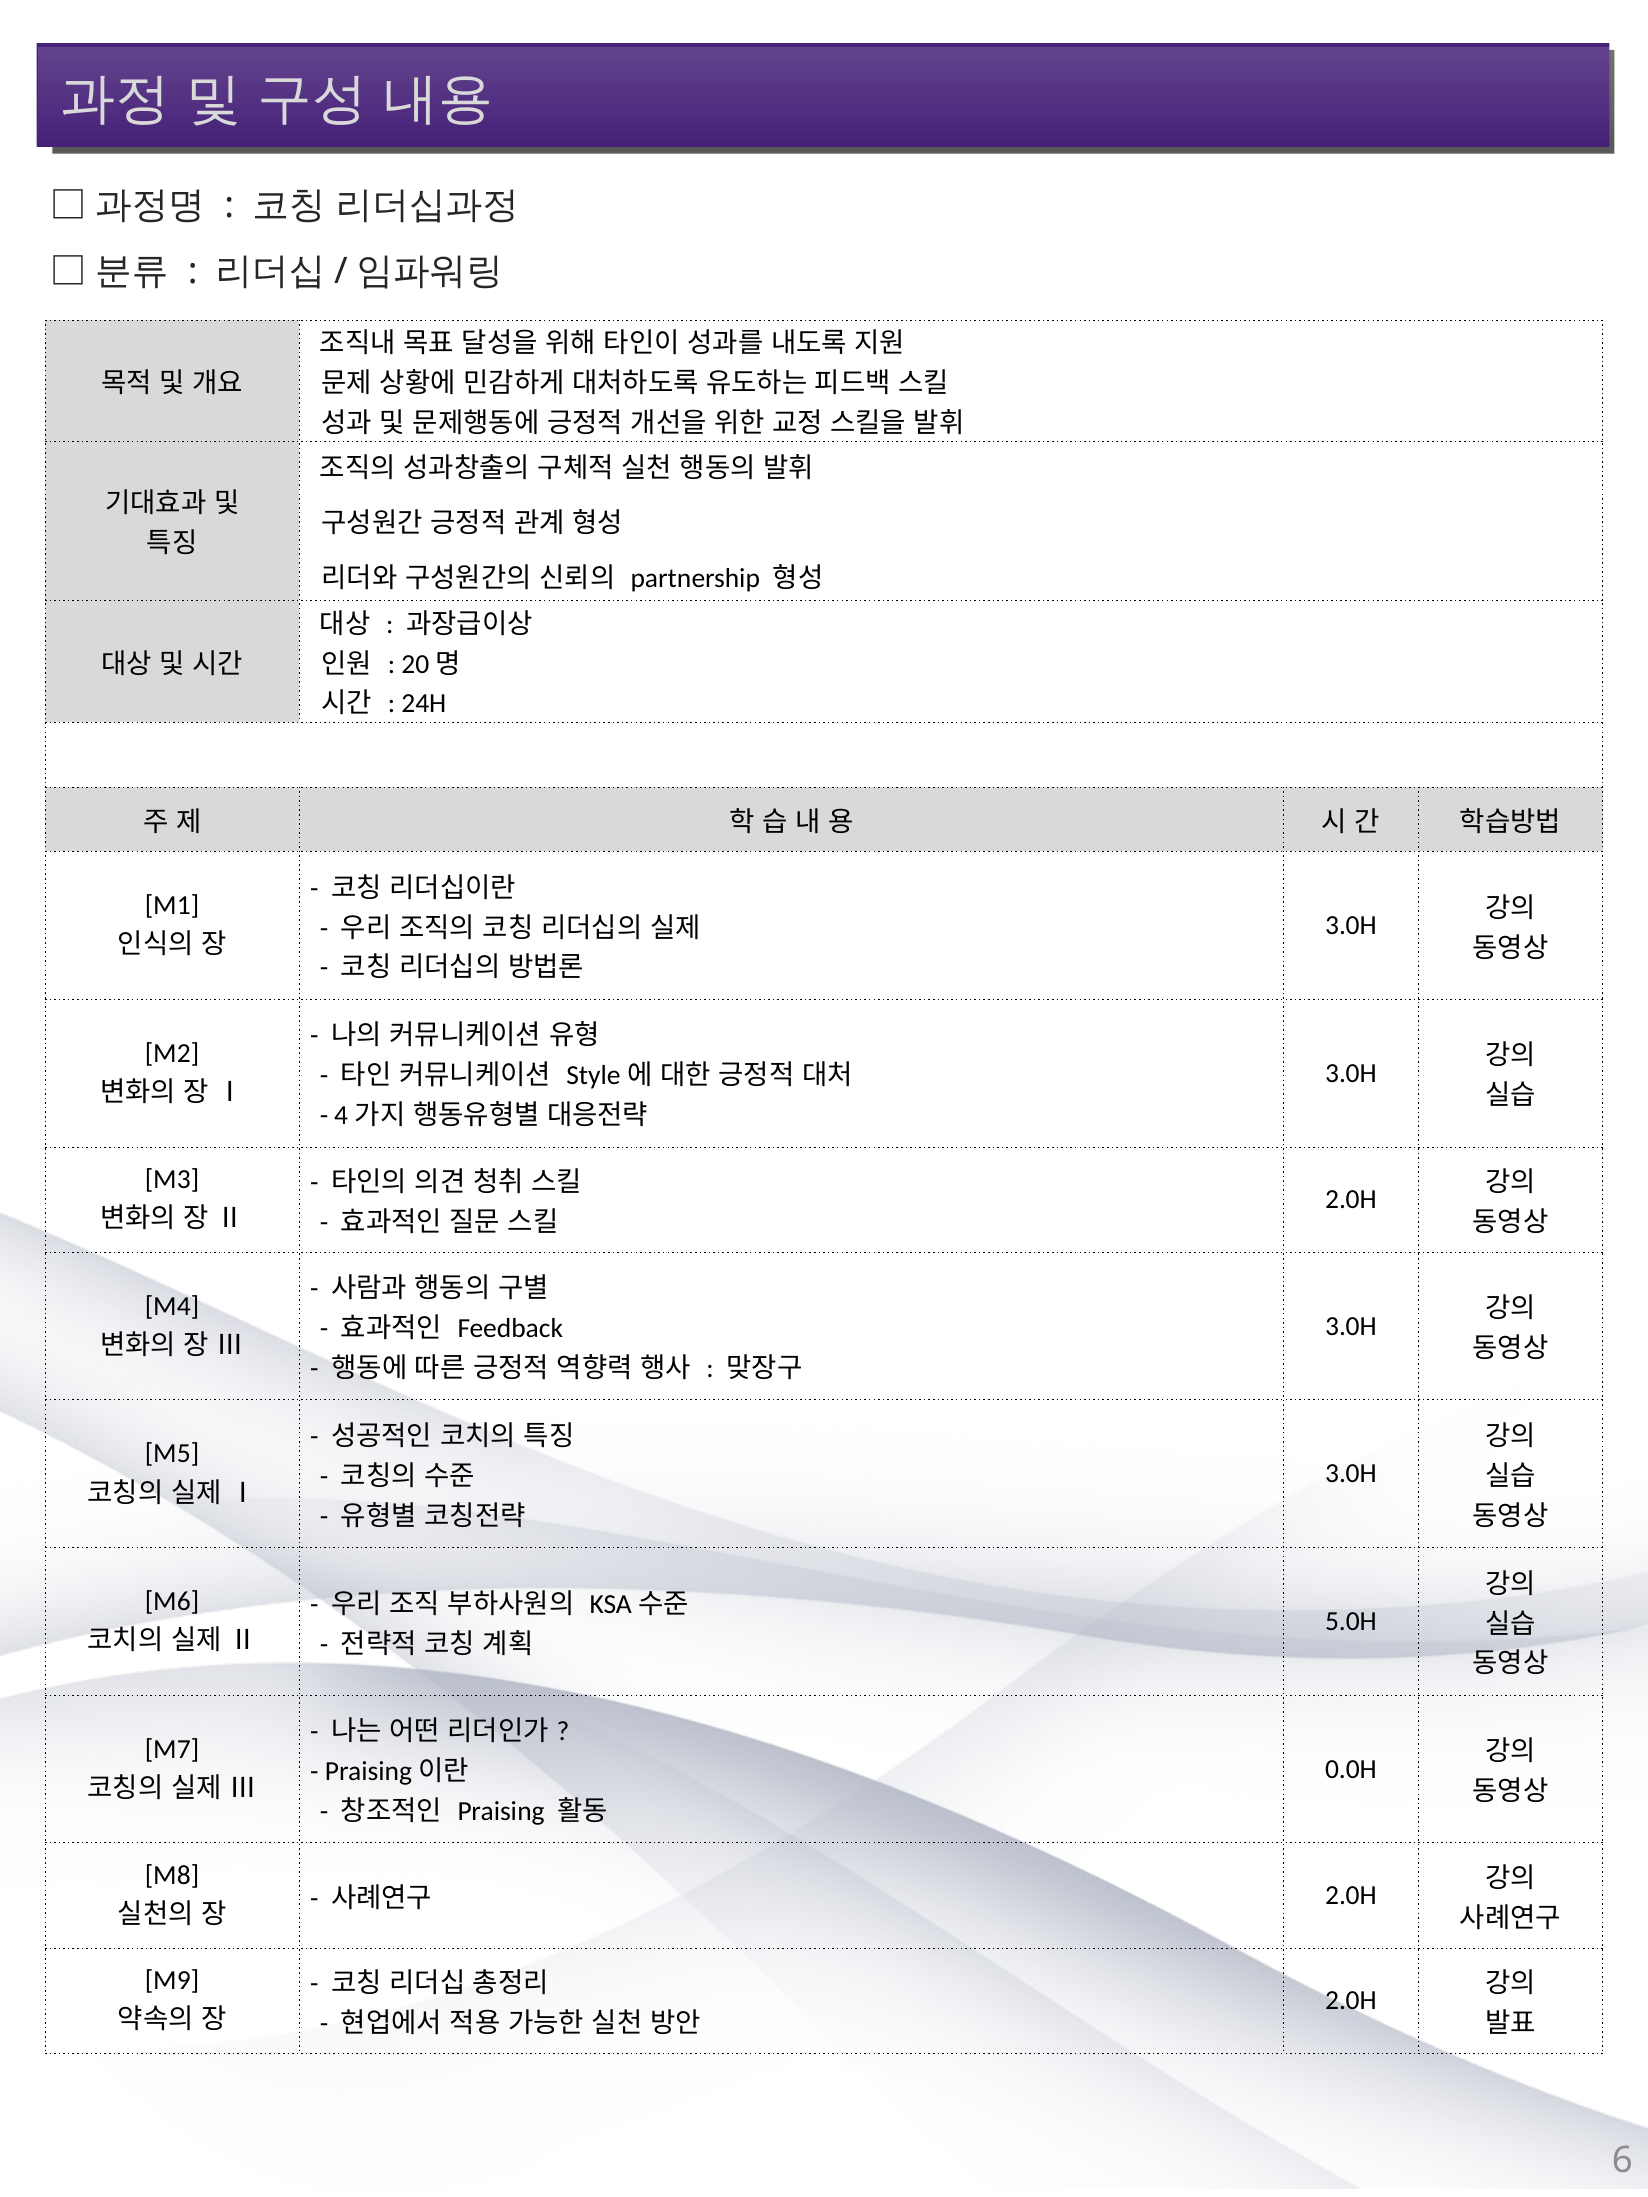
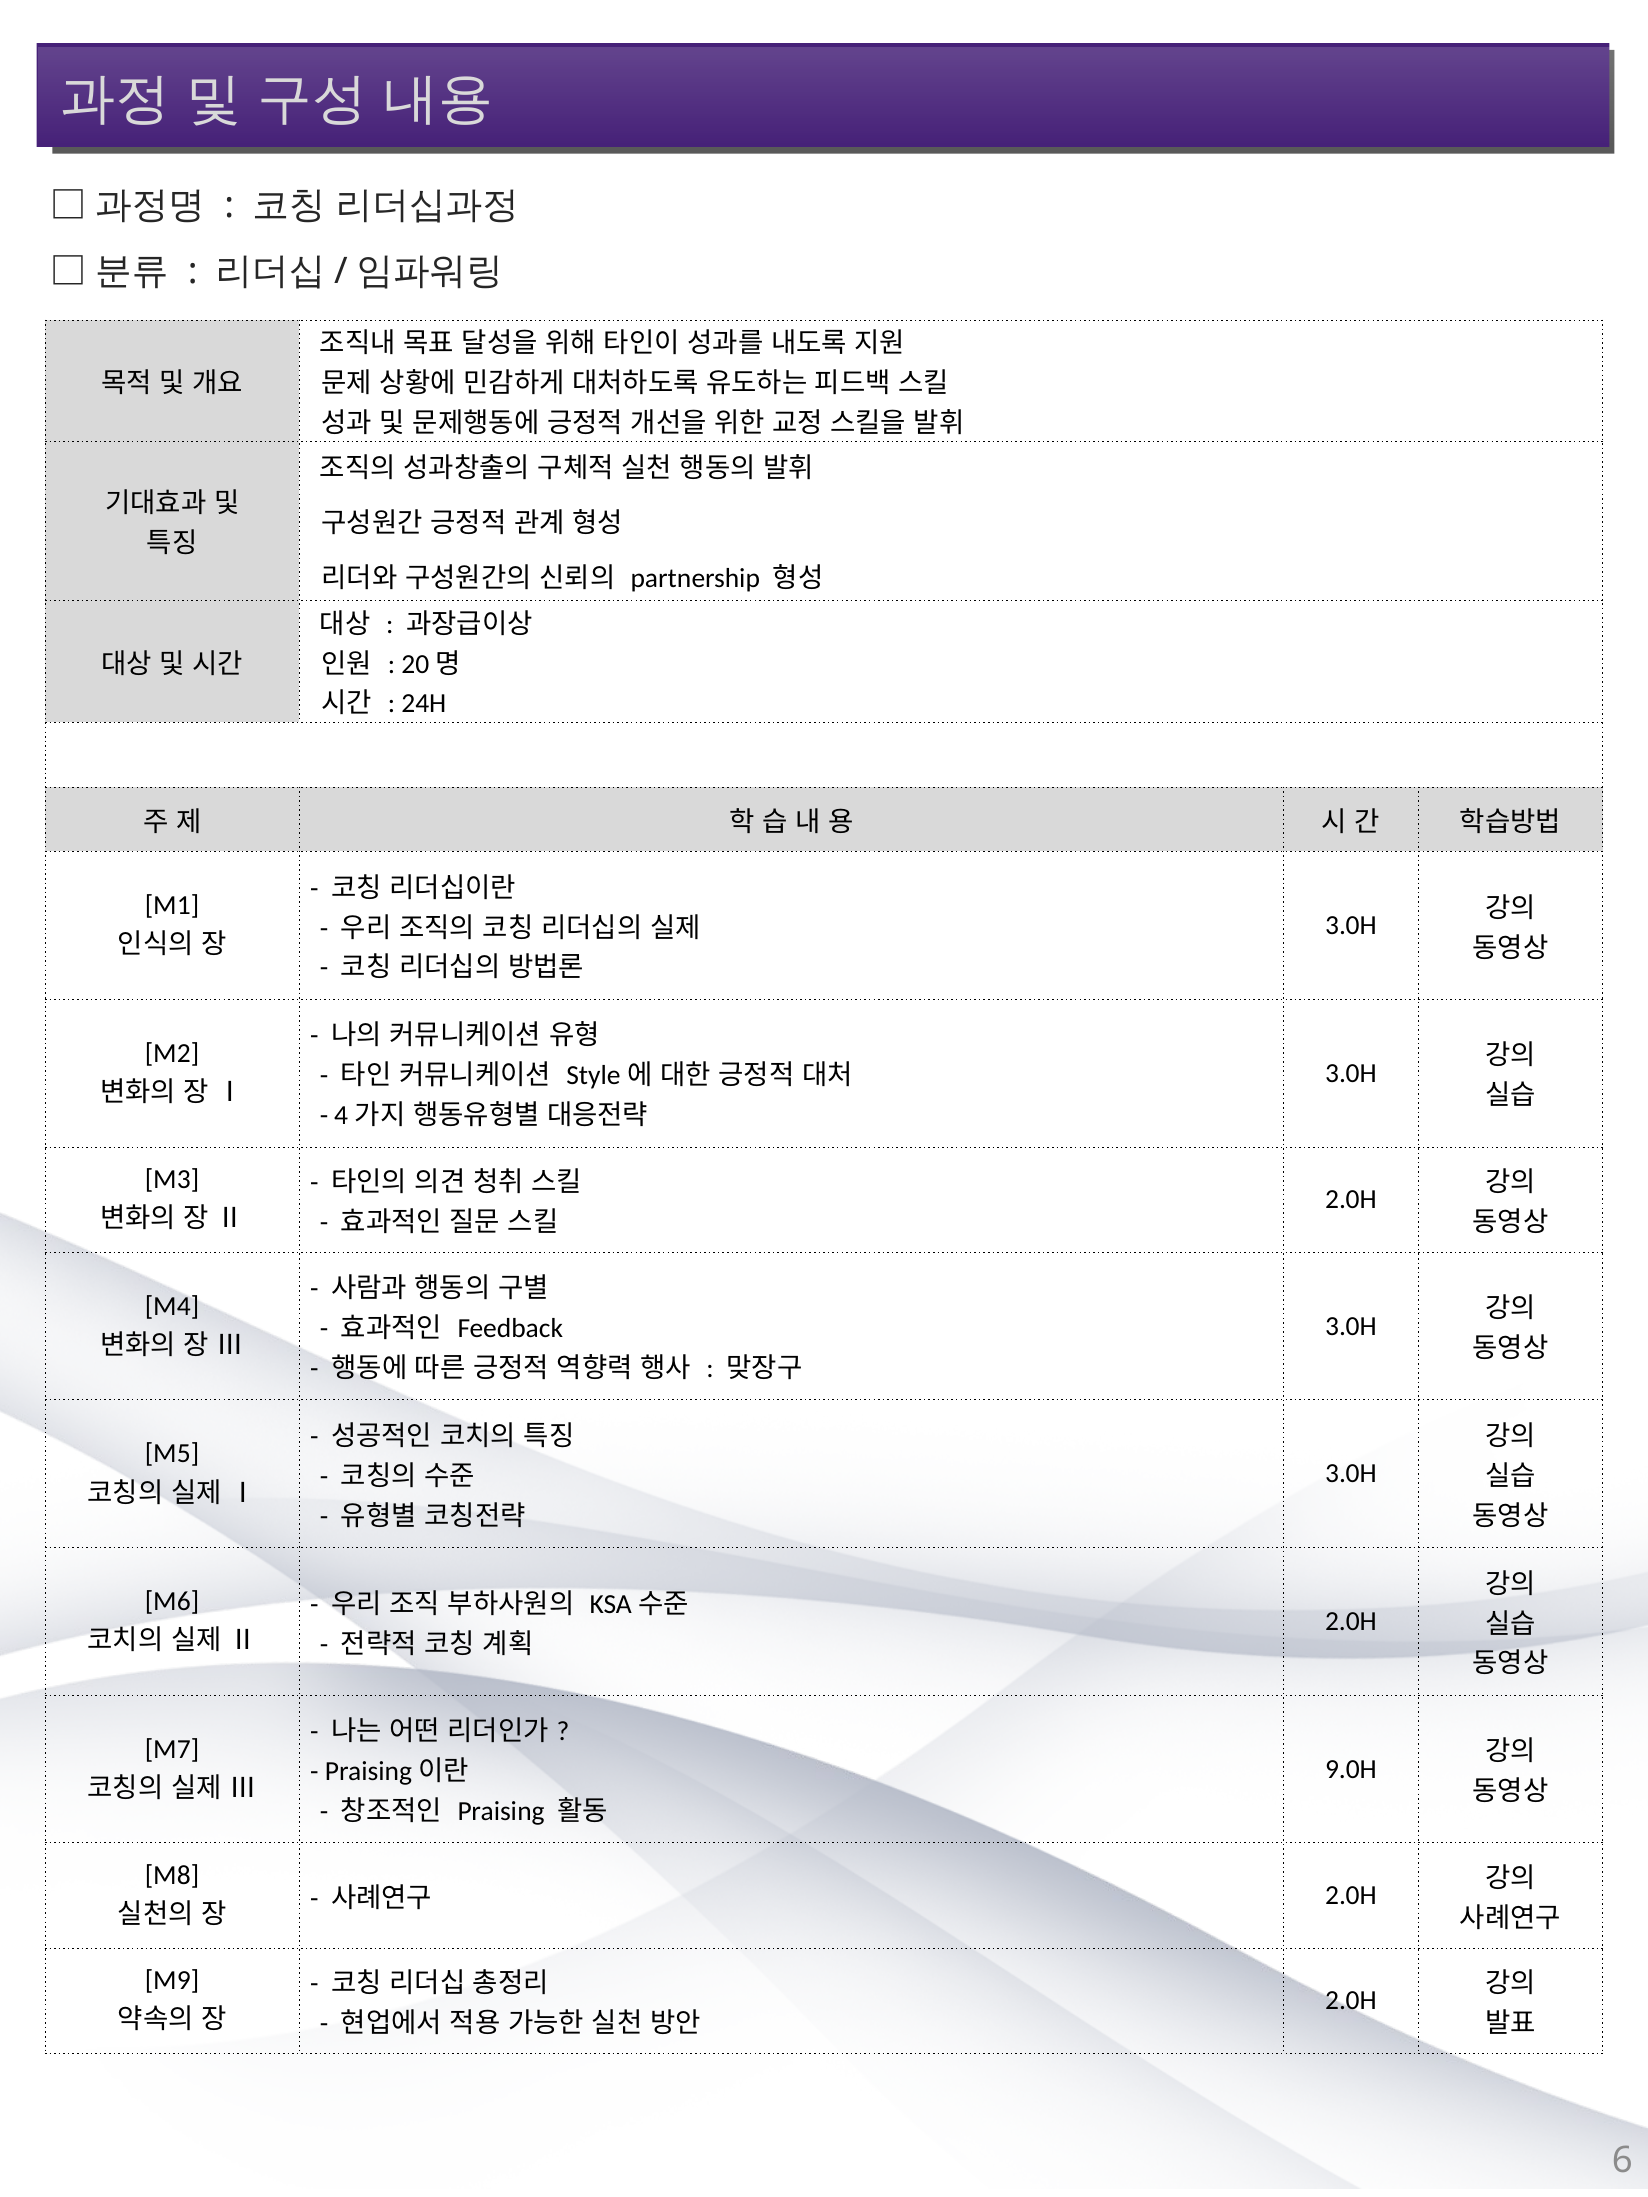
5.0H: 5.0H -> 2.0H (1351, 1622)
0.0H: 0.0H -> 9.0H (1351, 1769)
